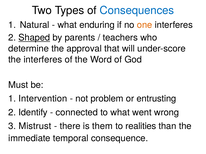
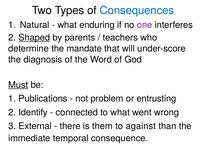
one colour: orange -> purple (145, 25)
approval: approval -> mandate (84, 49)
the interferes: interferes -> diagnosis (43, 60)
Must underline: none -> present (18, 85)
Intervention: Intervention -> Publications (43, 99)
Mistrust: Mistrust -> External (35, 127)
realities: realities -> against (141, 127)
